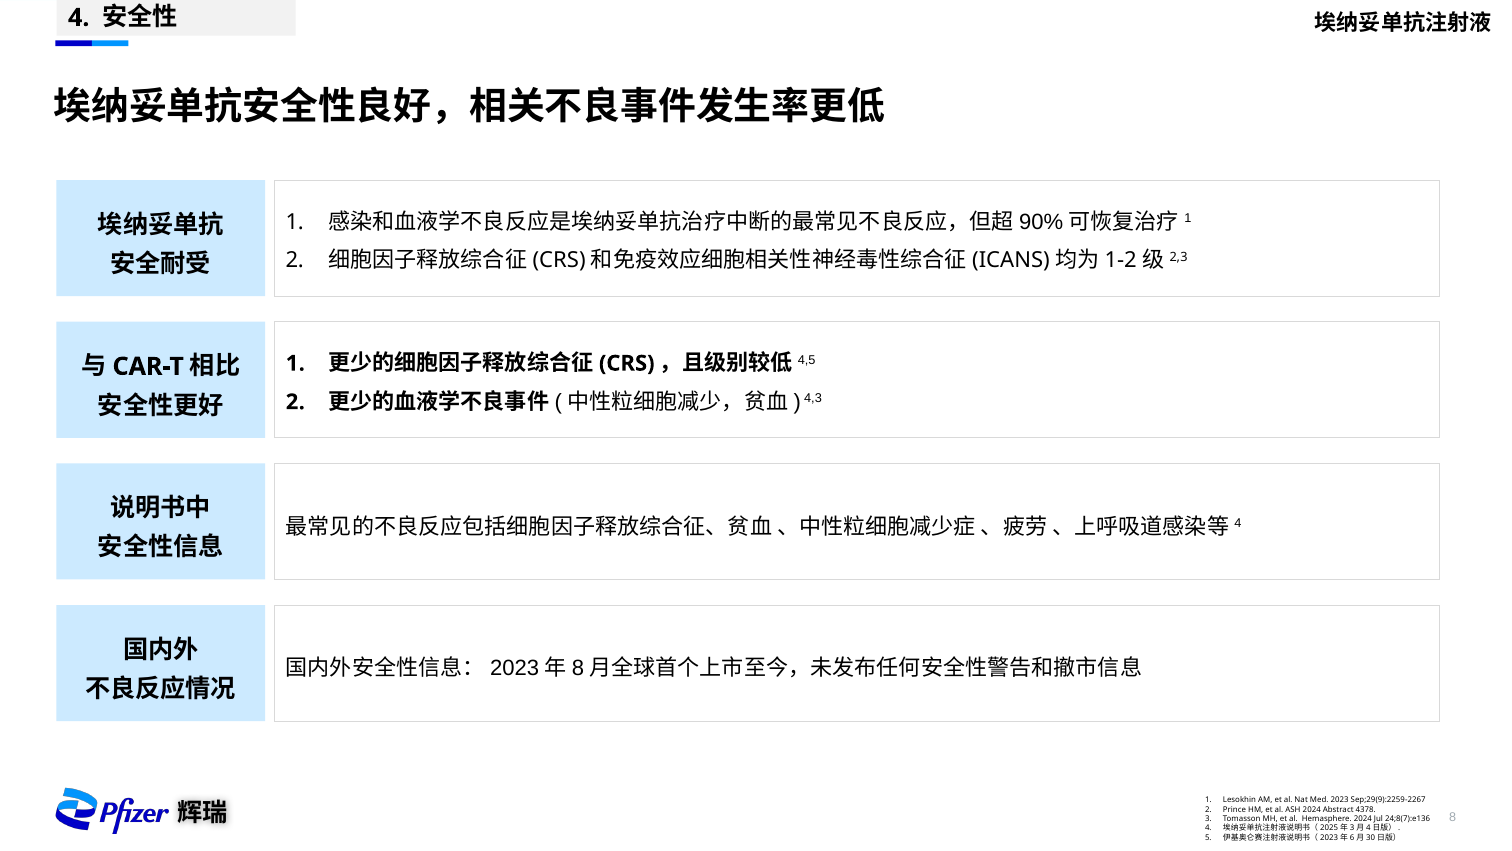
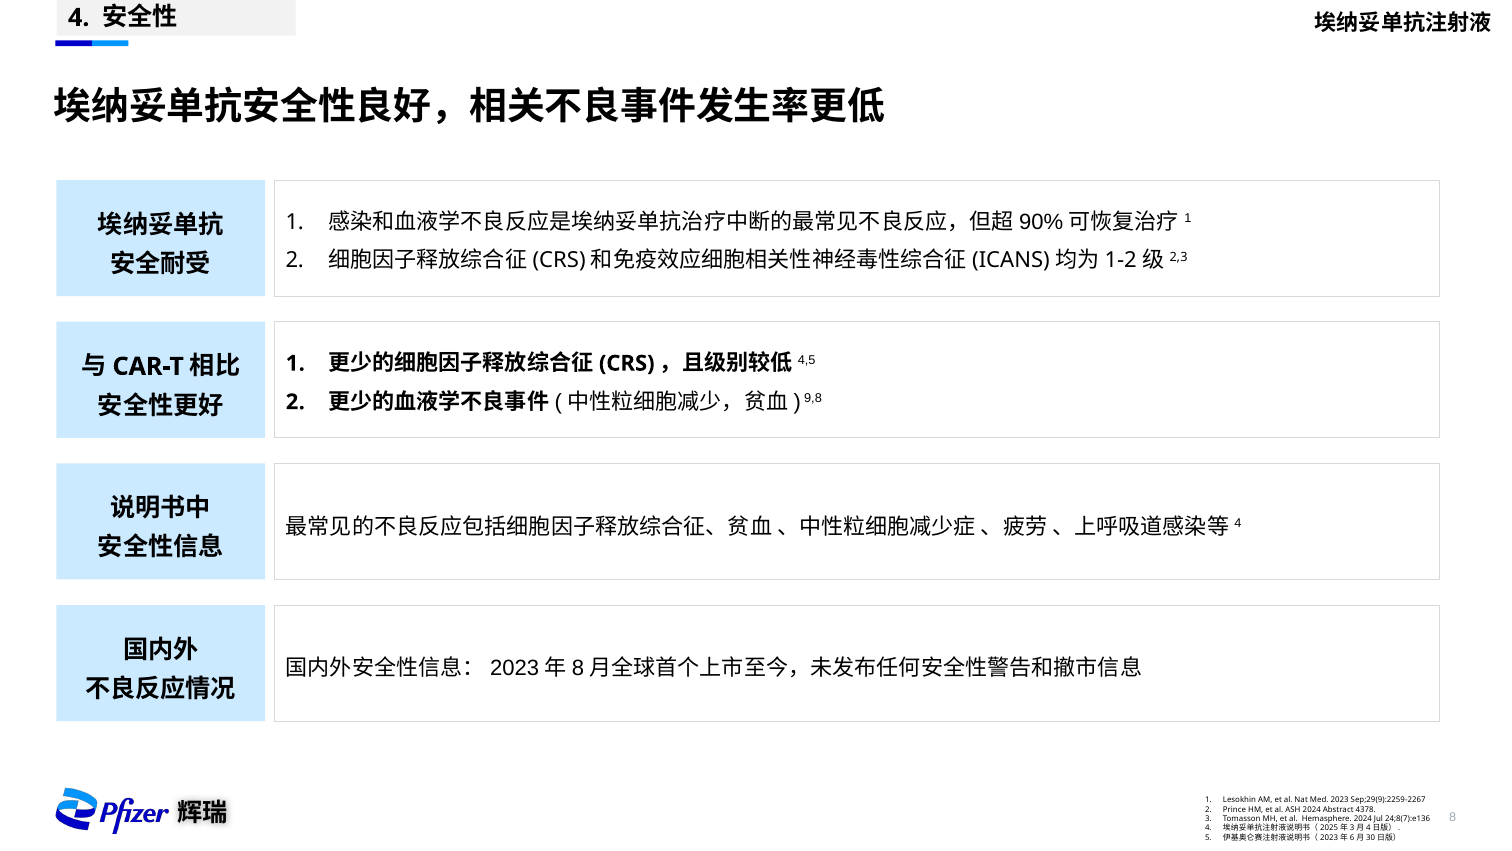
4,3: 4,3 -> 9,8 (813, 398)
